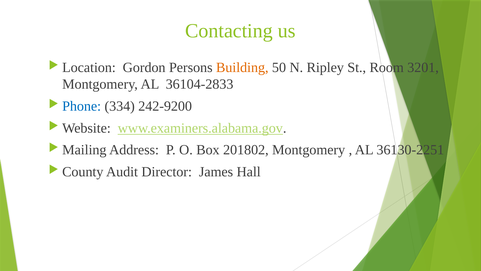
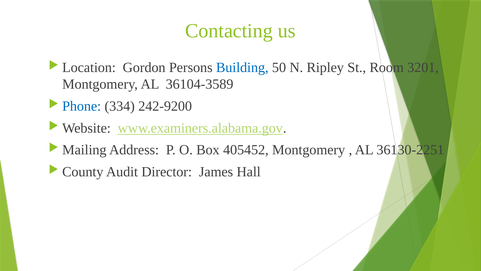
Building colour: orange -> blue (242, 67)
36104-2833: 36104-2833 -> 36104-3589 (200, 84)
201802: 201802 -> 405452 (246, 150)
